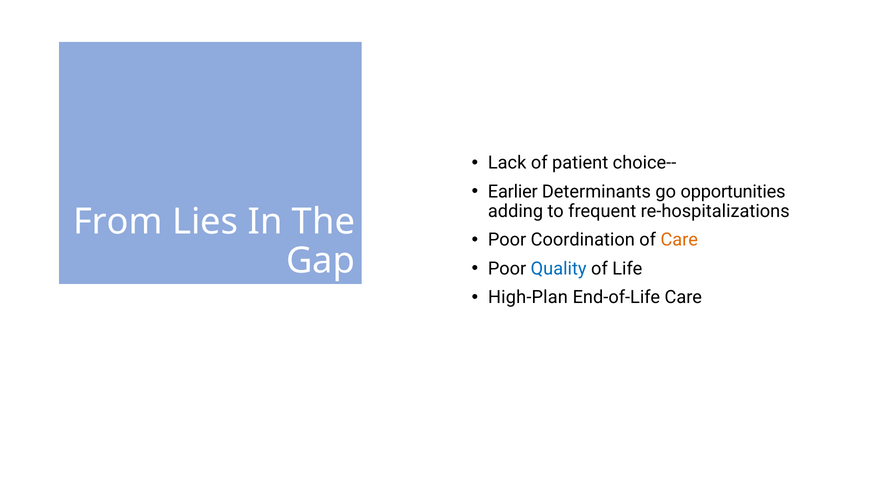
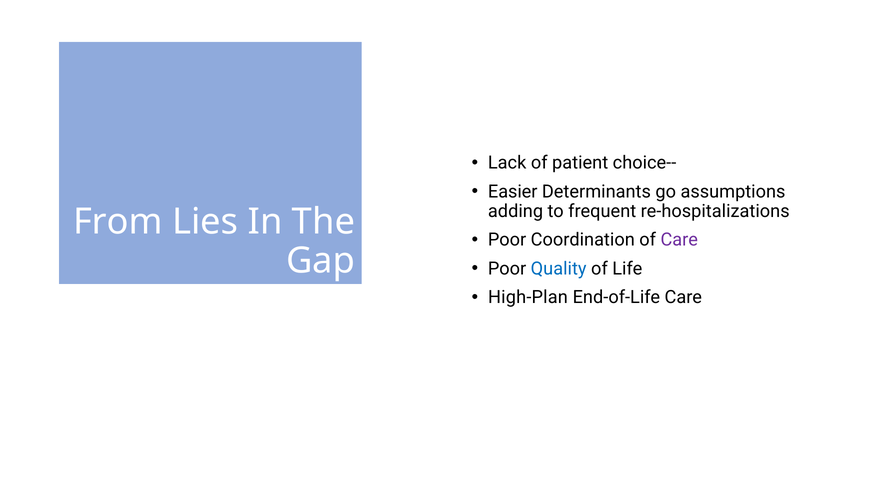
Earlier: Earlier -> Easier (513, 192)
opportunities: opportunities -> assumptions (733, 192)
Care colour: orange -> purple (679, 240)
